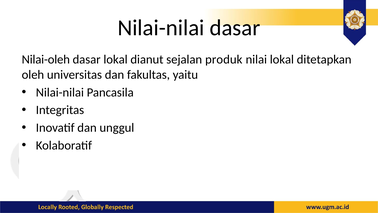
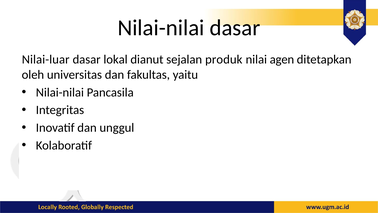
Nilai-oleh: Nilai-oleh -> Nilai-luar (46, 59)
nilai lokal: lokal -> agen (282, 59)
